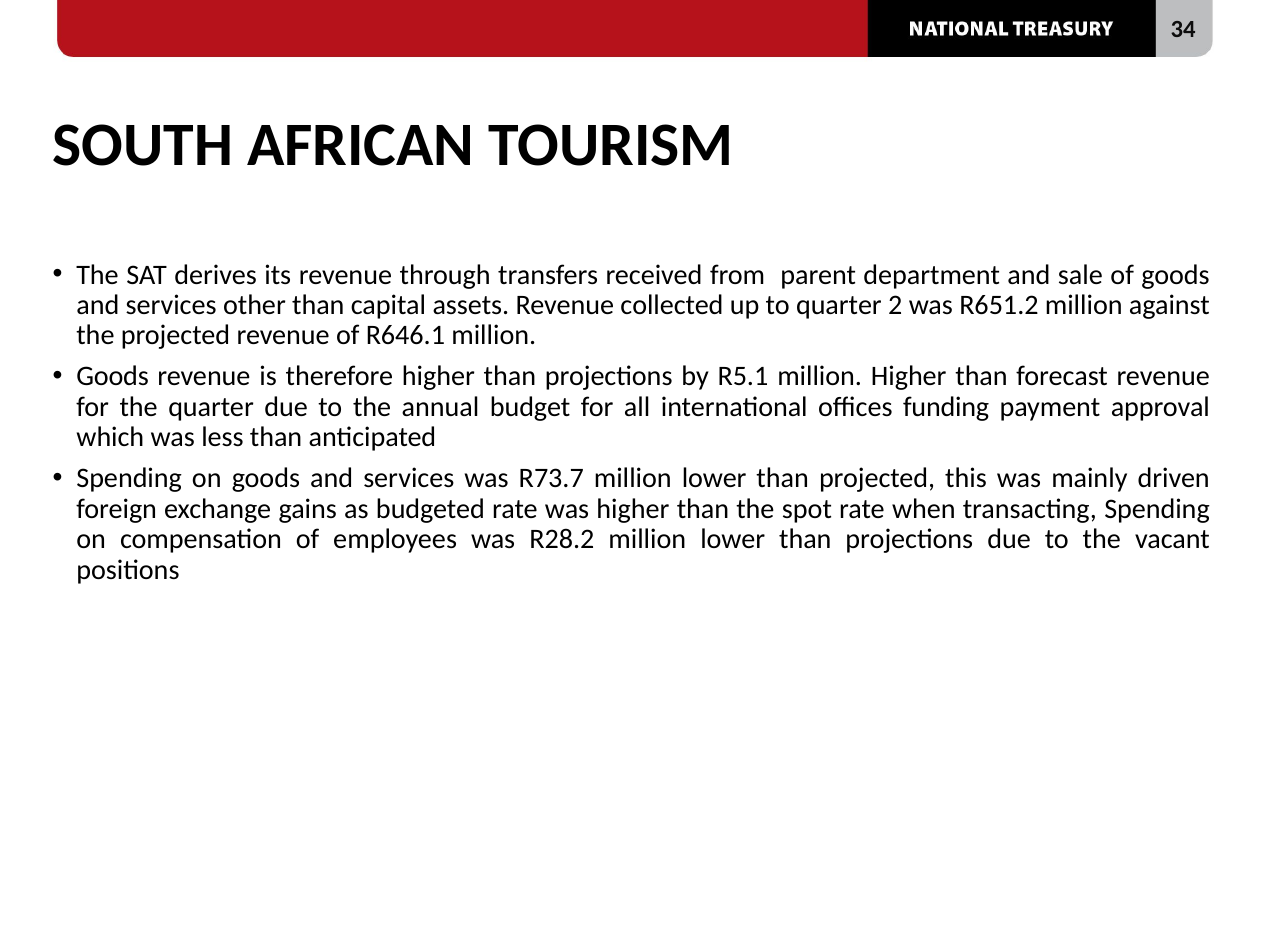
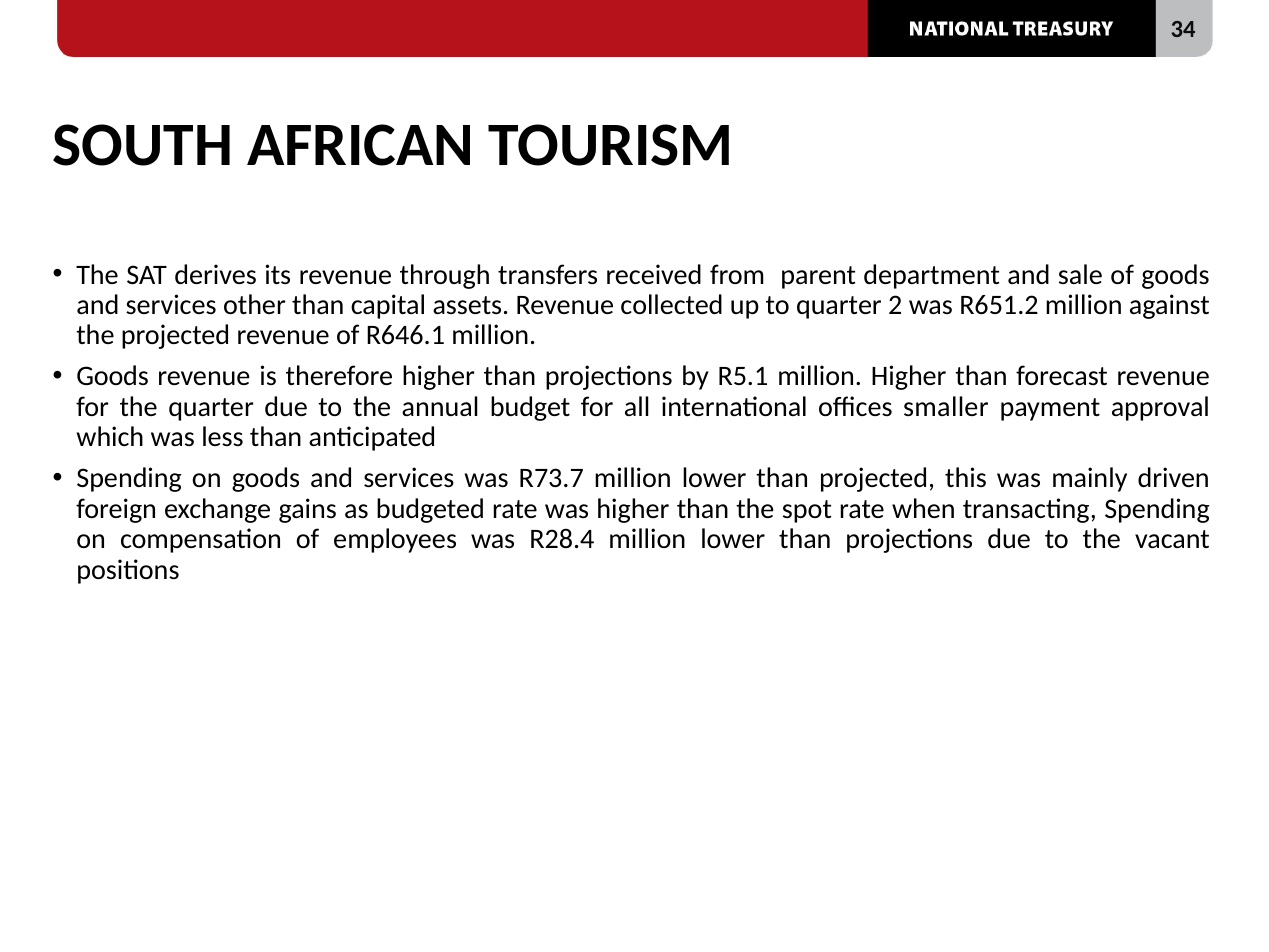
funding: funding -> smaller (946, 407)
R28.2: R28.2 -> R28.4 (562, 539)
